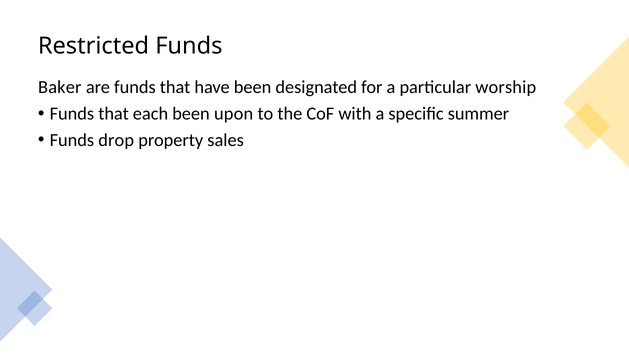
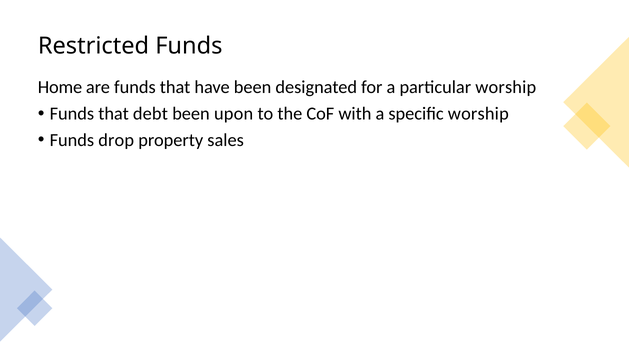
Baker: Baker -> Home (60, 87)
each: each -> debt (150, 114)
specific summer: summer -> worship (478, 114)
